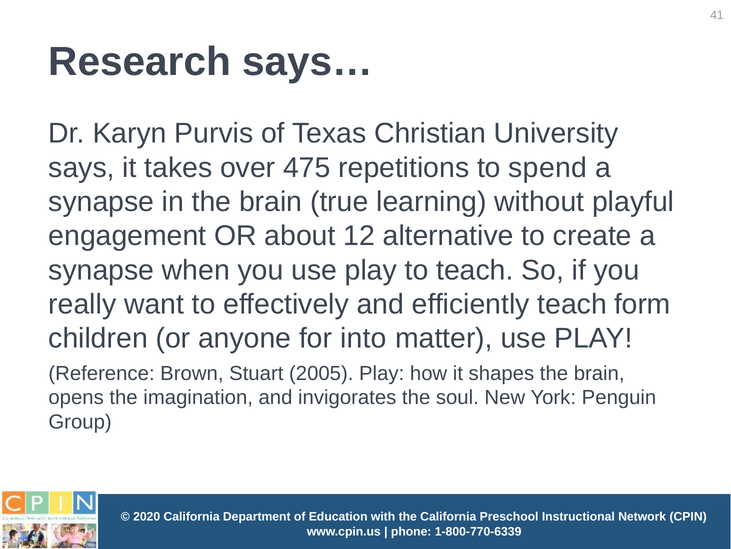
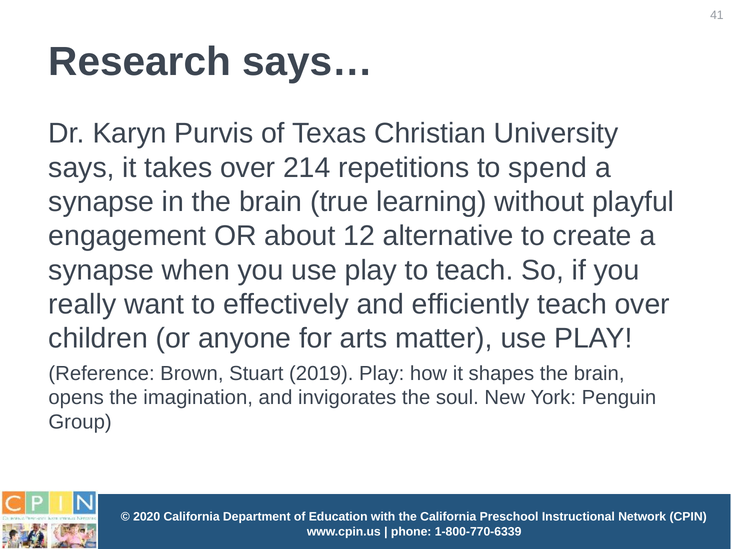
475: 475 -> 214 (307, 167)
teach form: form -> over (642, 304)
into: into -> arts (364, 338)
2005: 2005 -> 2019 (321, 373)
